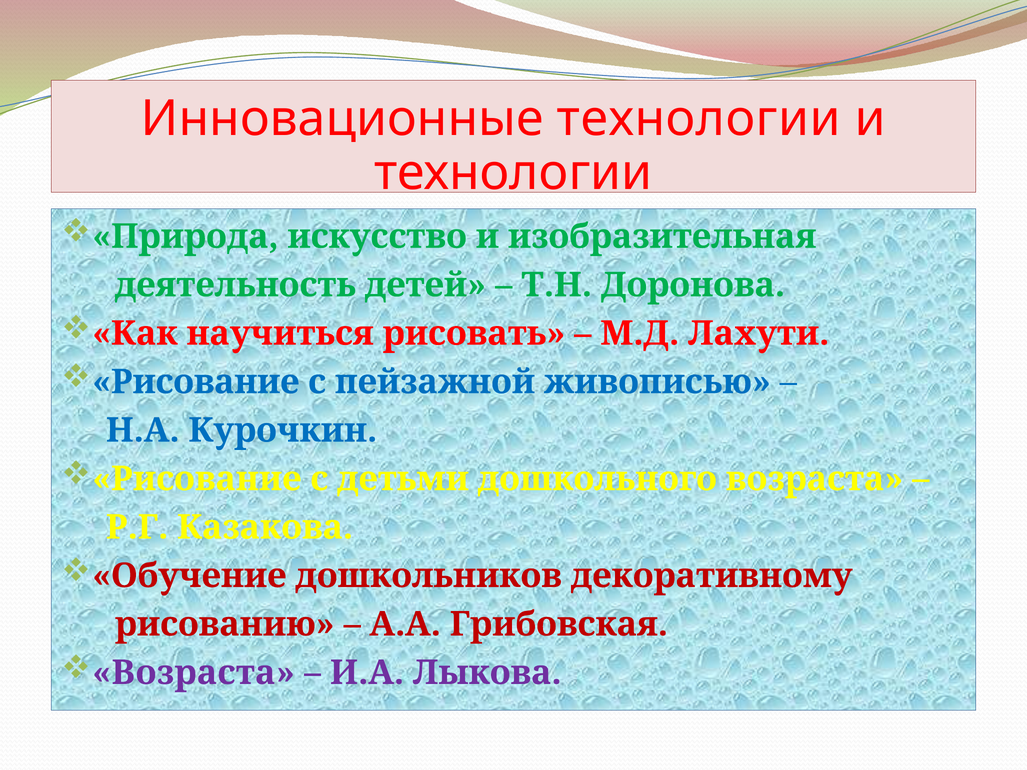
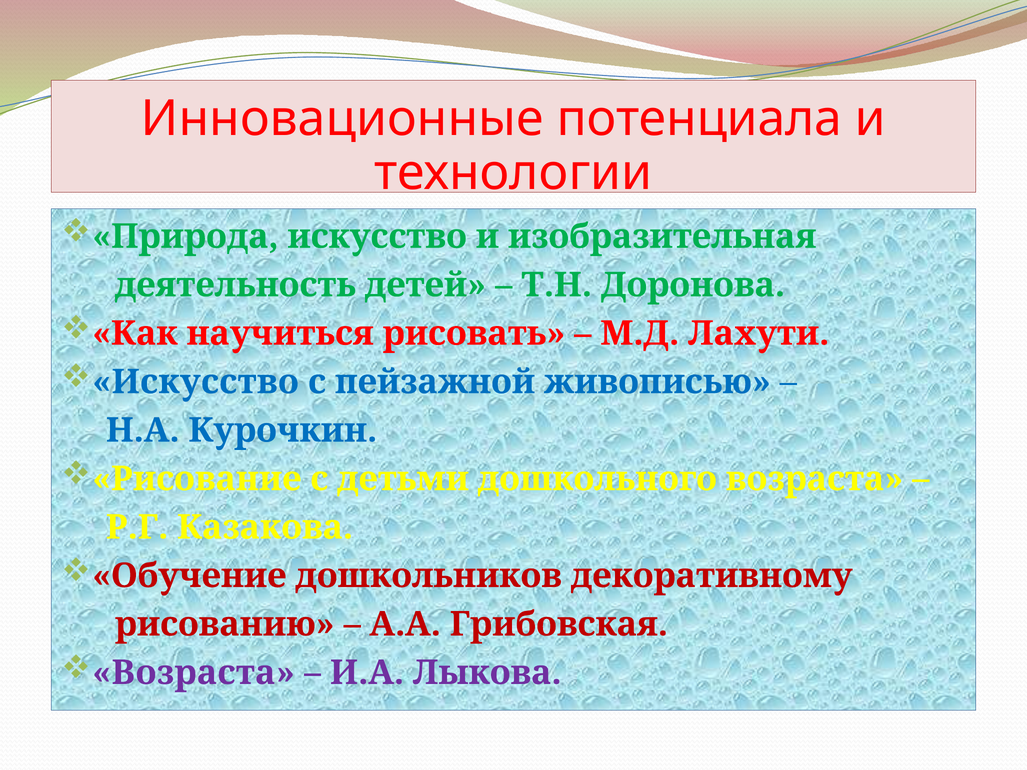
Инновационные технологии: технологии -> потенциала (699, 119)
Рисование: Рисование -> Искусство (196, 382)
